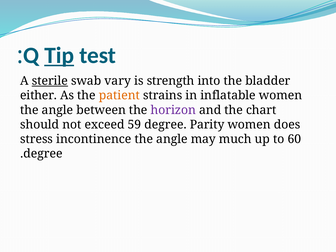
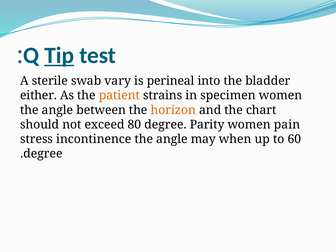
sterile underline: present -> none (50, 81)
strength: strength -> perineal (171, 81)
inflatable: inflatable -> specimen (228, 95)
horizon colour: purple -> orange (173, 110)
59: 59 -> 80 (134, 125)
does: does -> pain (287, 125)
much: much -> when (235, 139)
